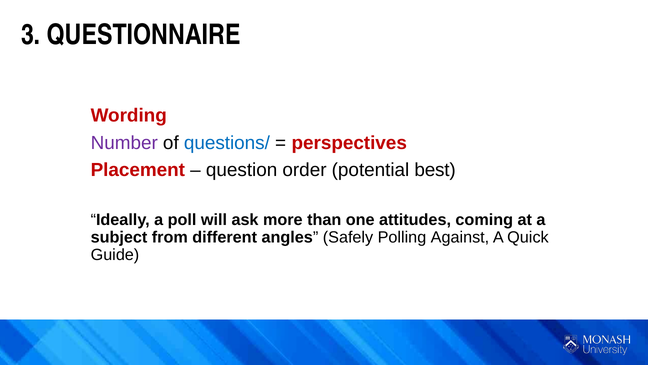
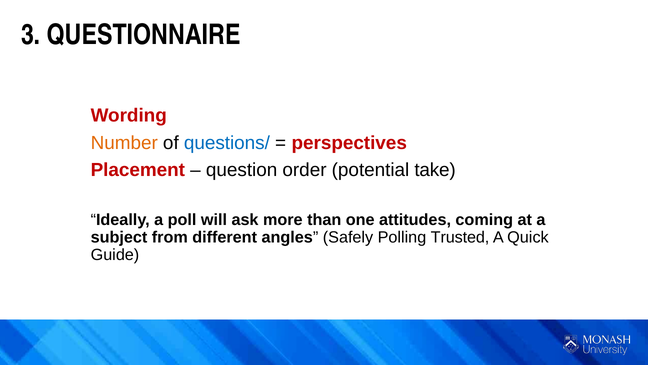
Number colour: purple -> orange (124, 143)
best: best -> take (435, 170)
Against: Against -> Trusted (460, 237)
